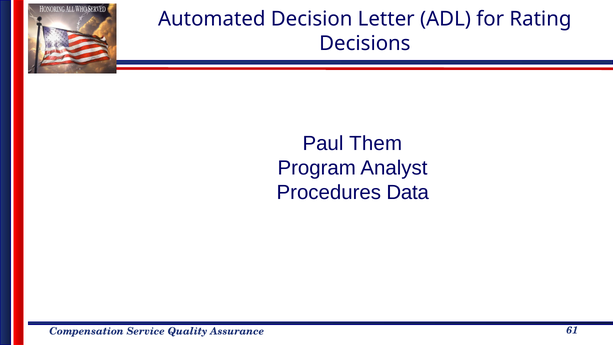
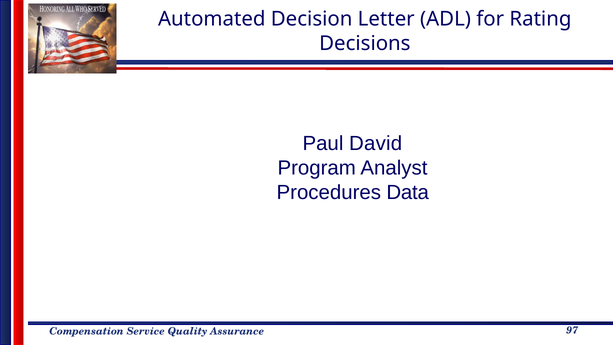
Them: Them -> David (376, 143)
61: 61 -> 97 (572, 330)
